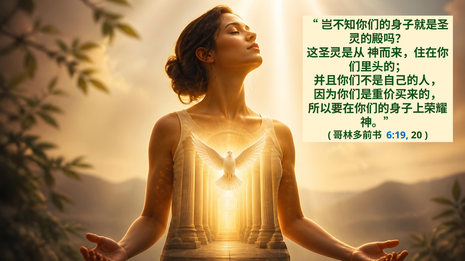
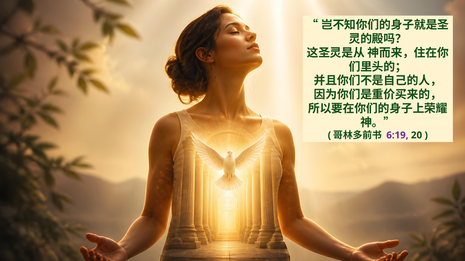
6:19 colour: blue -> purple (397, 135)
